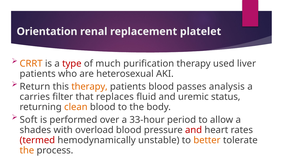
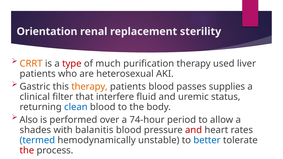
platelet: platelet -> sterility (201, 32)
Return: Return -> Gastric (35, 87)
analysis: analysis -> supplies (227, 87)
carries: carries -> clinical (35, 97)
replaces: replaces -> interfere (115, 97)
clean colour: orange -> blue (76, 107)
Soft: Soft -> Also (29, 120)
33-hour: 33-hour -> 74-hour (147, 120)
overload: overload -> balanitis (94, 130)
termed colour: red -> blue (37, 140)
better colour: orange -> blue (207, 140)
the colour: orange -> red (27, 151)
